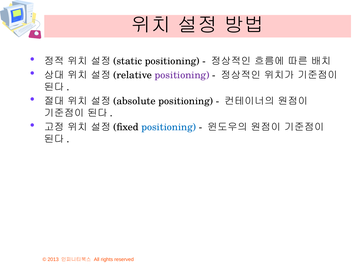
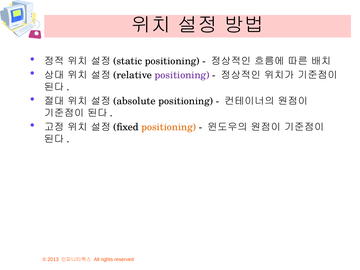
positioning colour: blue -> orange (169, 127)
